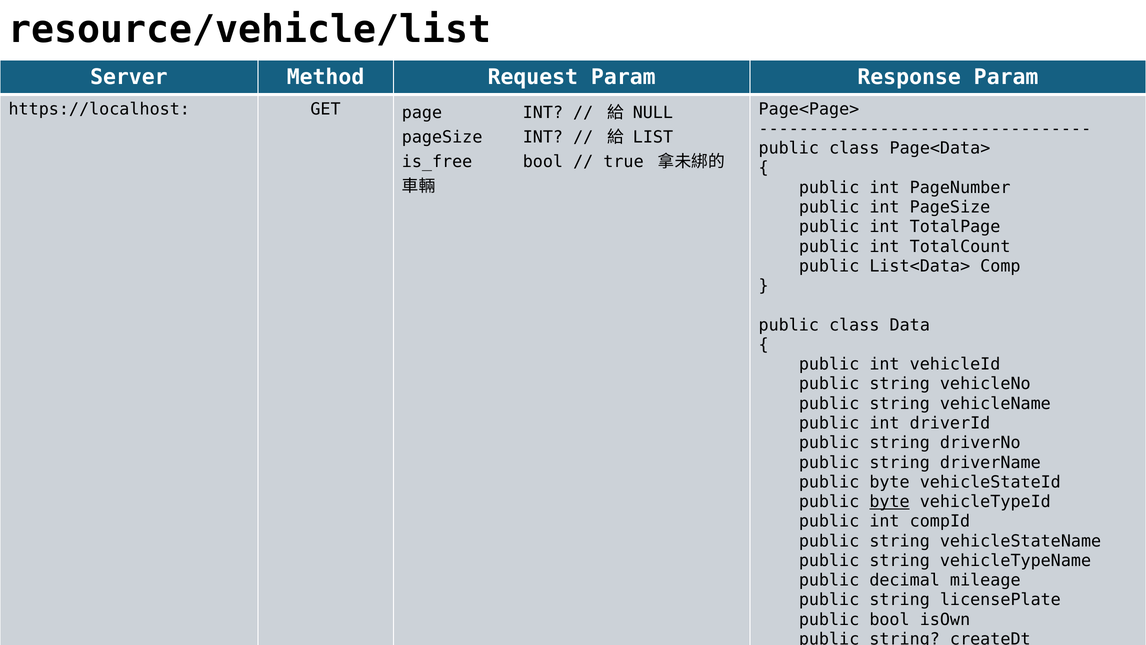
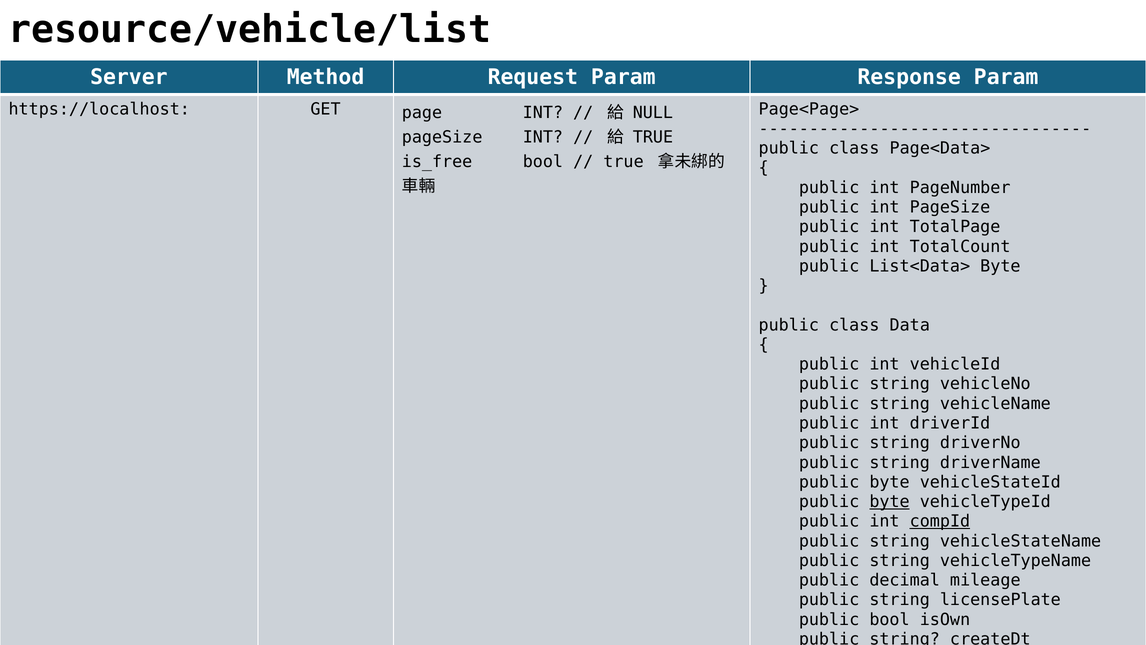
LIST: LIST -> TRUE (653, 137)
List<Data> Comp: Comp -> Byte (1000, 266)
compId underline: none -> present (940, 521)
